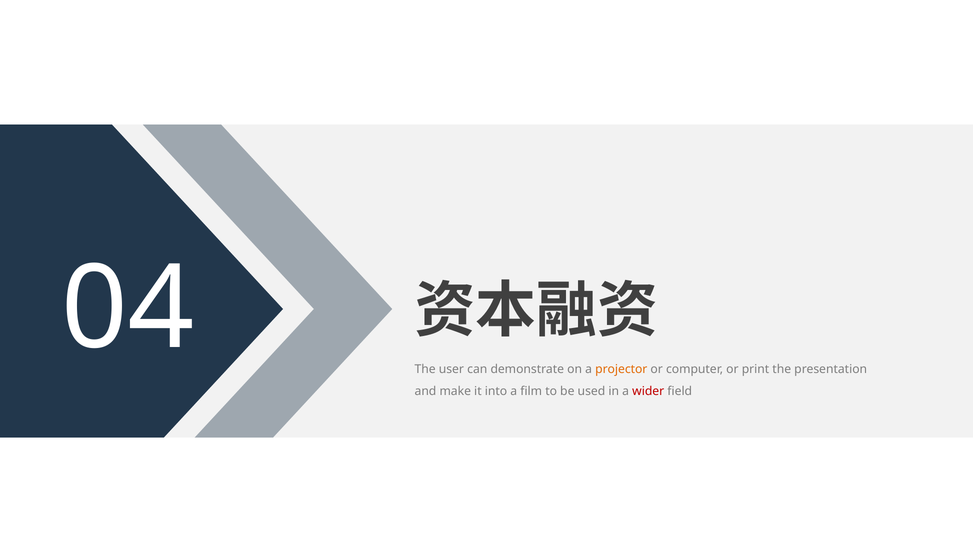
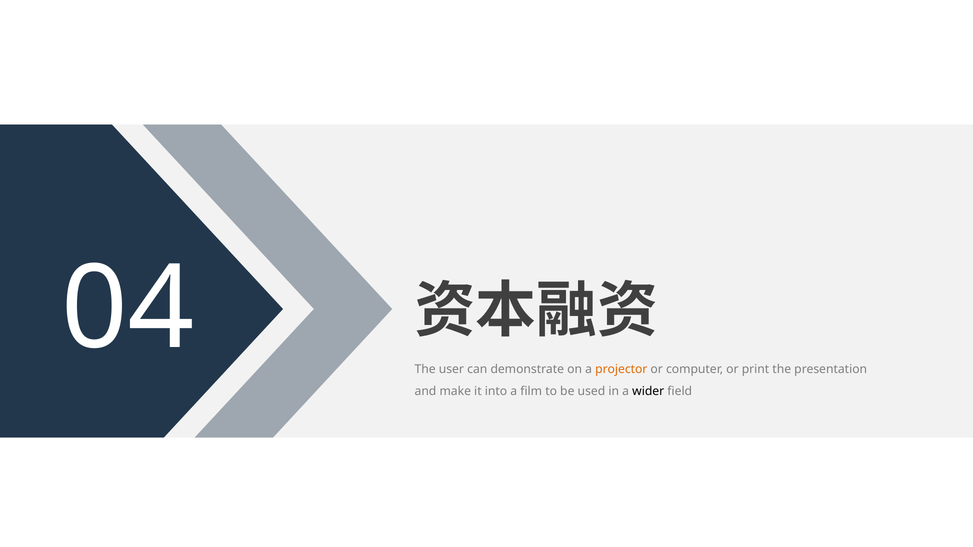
wider colour: red -> black (648, 392)
